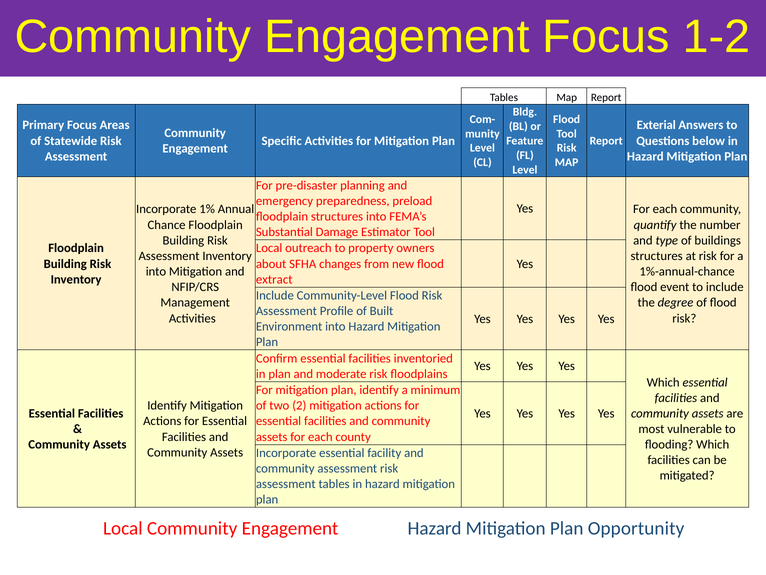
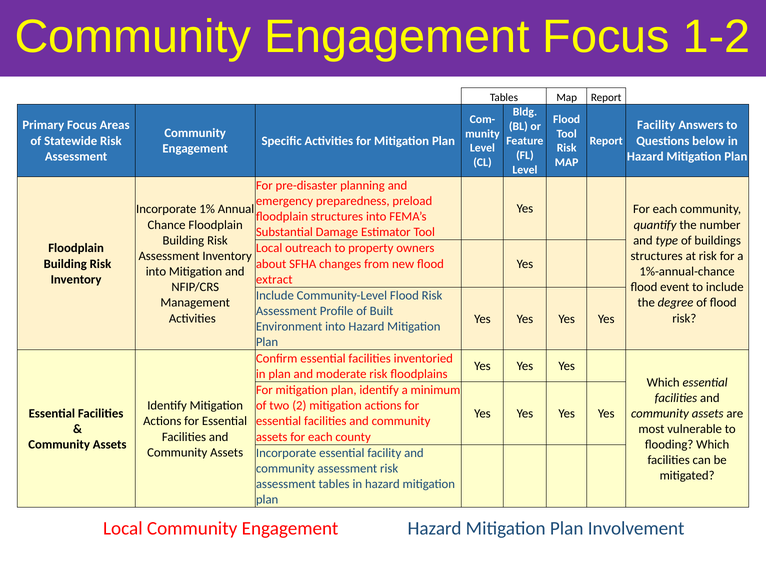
Exterial: Exterial -> Facility (656, 125)
Opportunity: Opportunity -> Involvement (636, 528)
